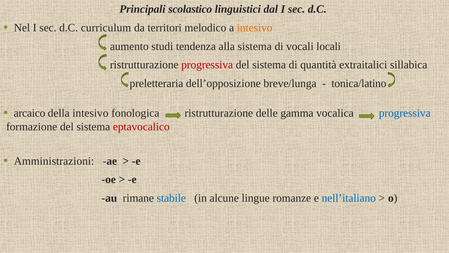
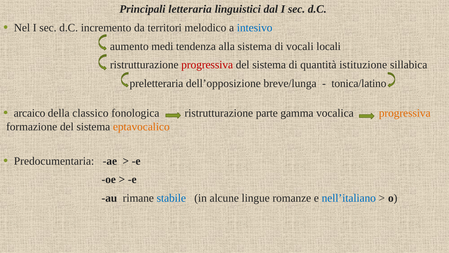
scolastico: scolastico -> letteraria (190, 9)
curriculum: curriculum -> incremento (106, 28)
intesivo colour: orange -> blue (255, 28)
studi: studi -> medi (162, 46)
extraitalici: extraitalici -> istituzione (363, 65)
della intesivo: intesivo -> classico (90, 113)
delle: delle -> parte (267, 113)
progressiva colour: blue -> orange (405, 113)
eptavocalico colour: red -> orange (141, 127)
Amministrazioni: Amministrazioni -> Predocumentaria (54, 161)
